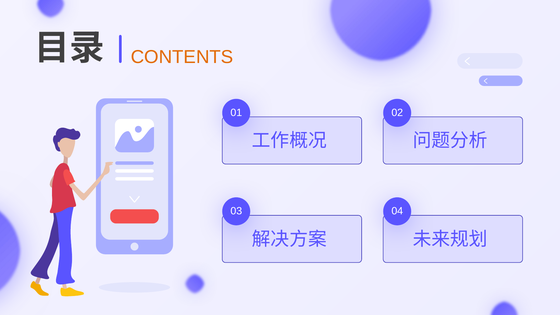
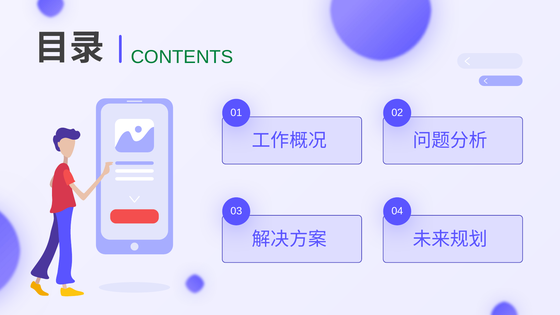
CONTENTS colour: orange -> green (182, 57)
